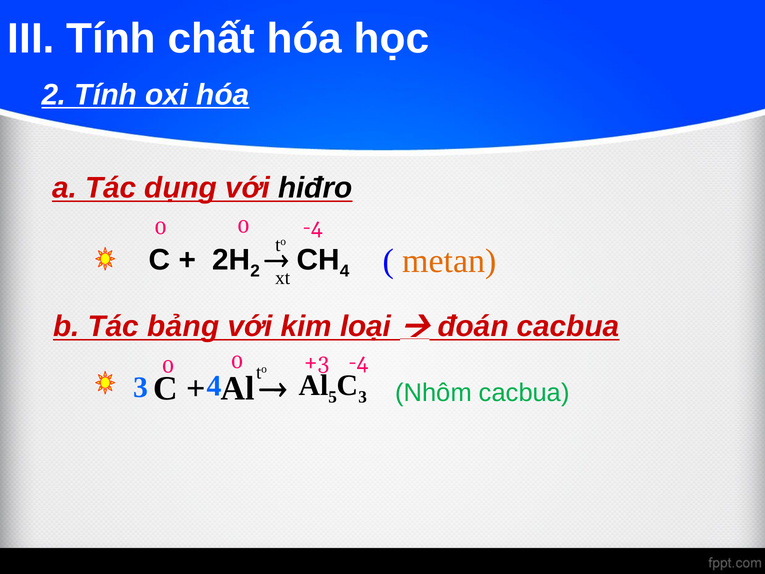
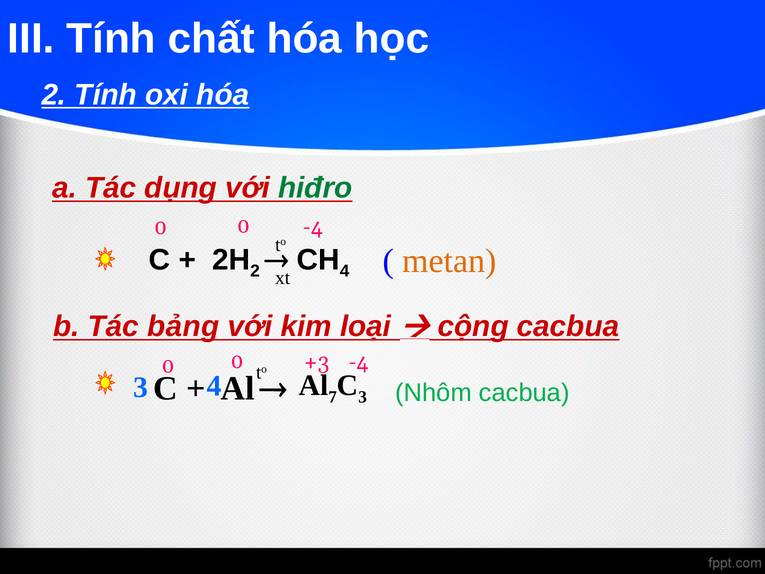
hiđro colour: black -> green (315, 188)
đoán: đoán -> cộng (473, 326)
5: 5 -> 7 (333, 397)
